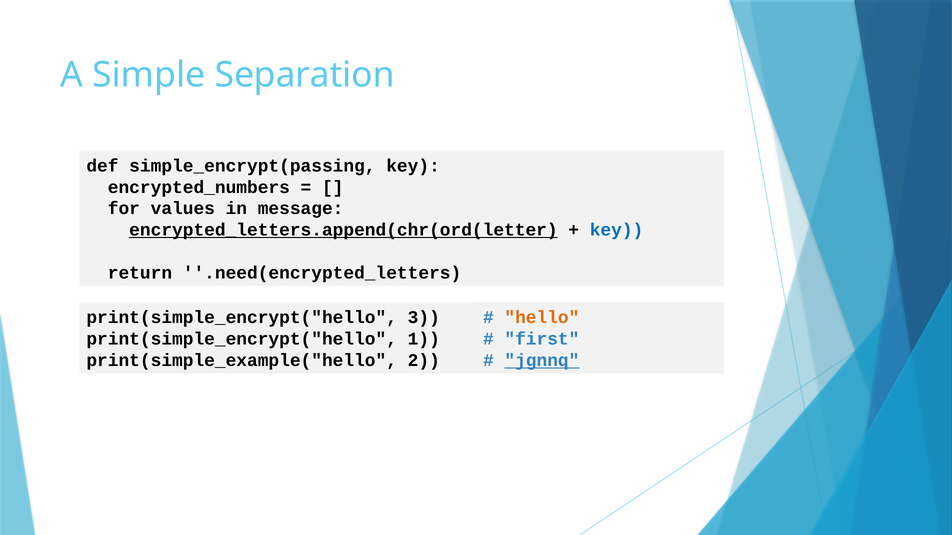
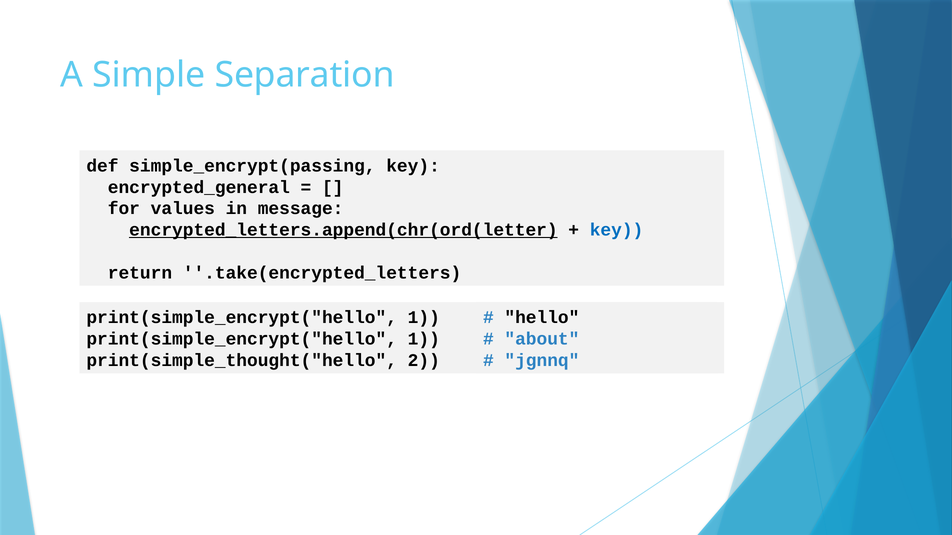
encrypted_numbers: encrypted_numbers -> encrypted_general (199, 187)
.need(encrypted_letters: .need(encrypted_letters -> .take(encrypted_letters (322, 273)
3: 3 -> 1 (424, 318)
hello colour: orange -> black (542, 318)
first: first -> about (542, 339)
print(simple_example("hello: print(simple_example("hello -> print(simple_thought("hello (242, 361)
jgnnq underline: present -> none (542, 361)
